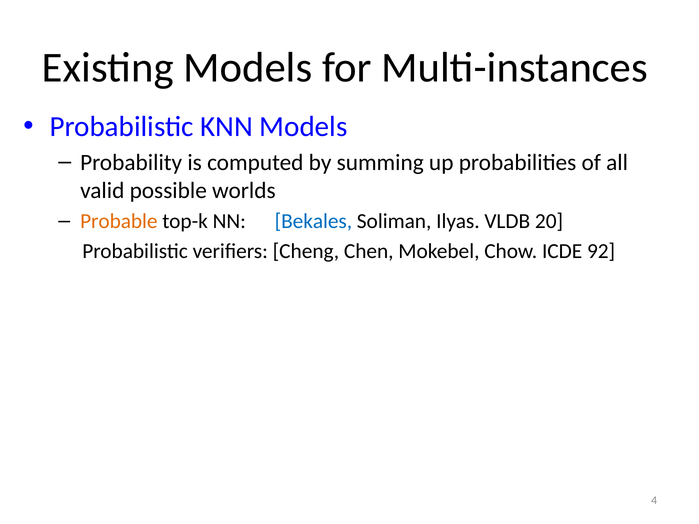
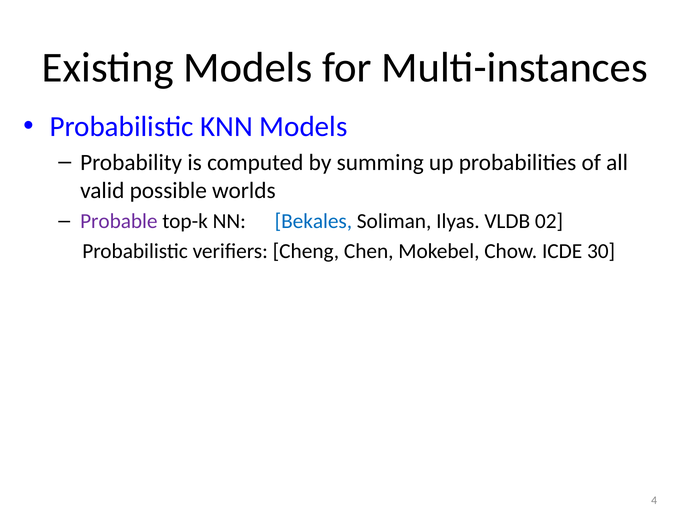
Probable colour: orange -> purple (119, 221)
20: 20 -> 02 (549, 221)
92: 92 -> 30 (601, 251)
